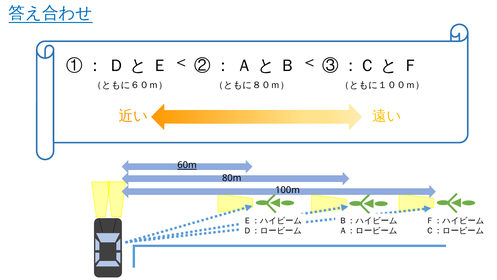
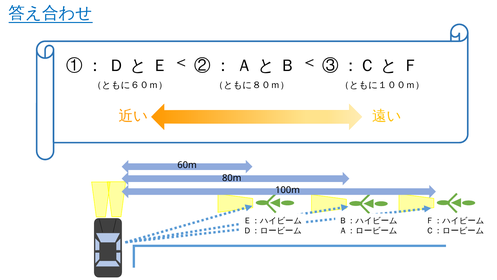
60m underline: present -> none (187, 165)
